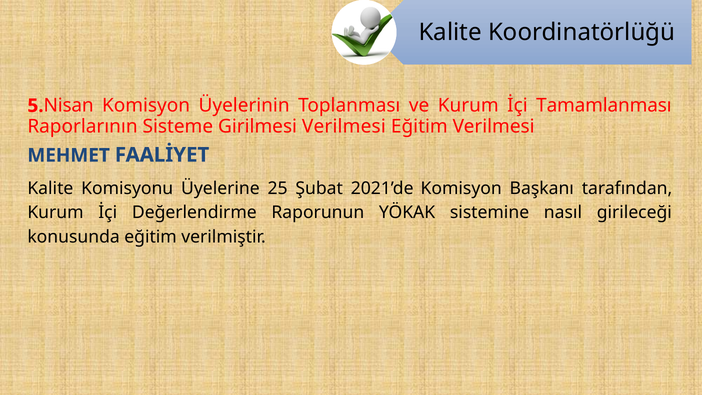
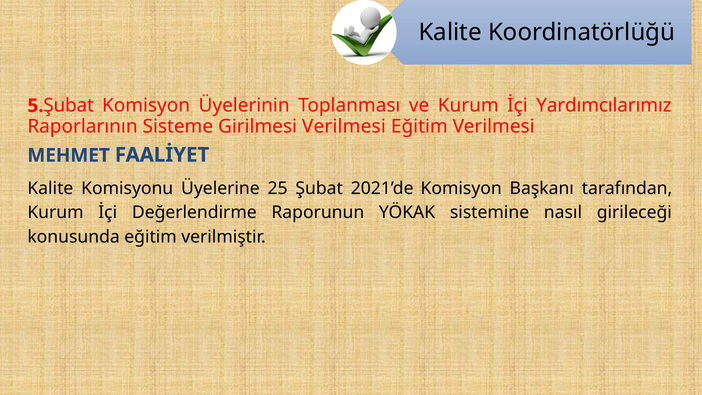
Nisan: Nisan -> Şubat (69, 106)
Tamamlanması: Tamamlanması -> Yardımcılarımız (604, 106)
